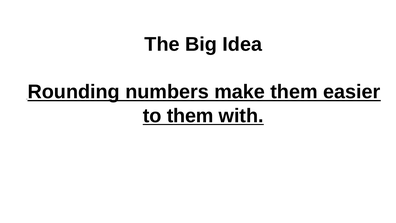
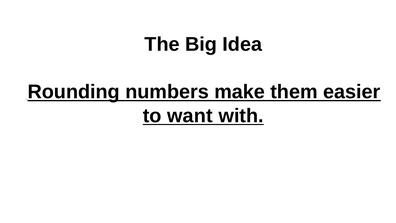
to them: them -> want (190, 116)
